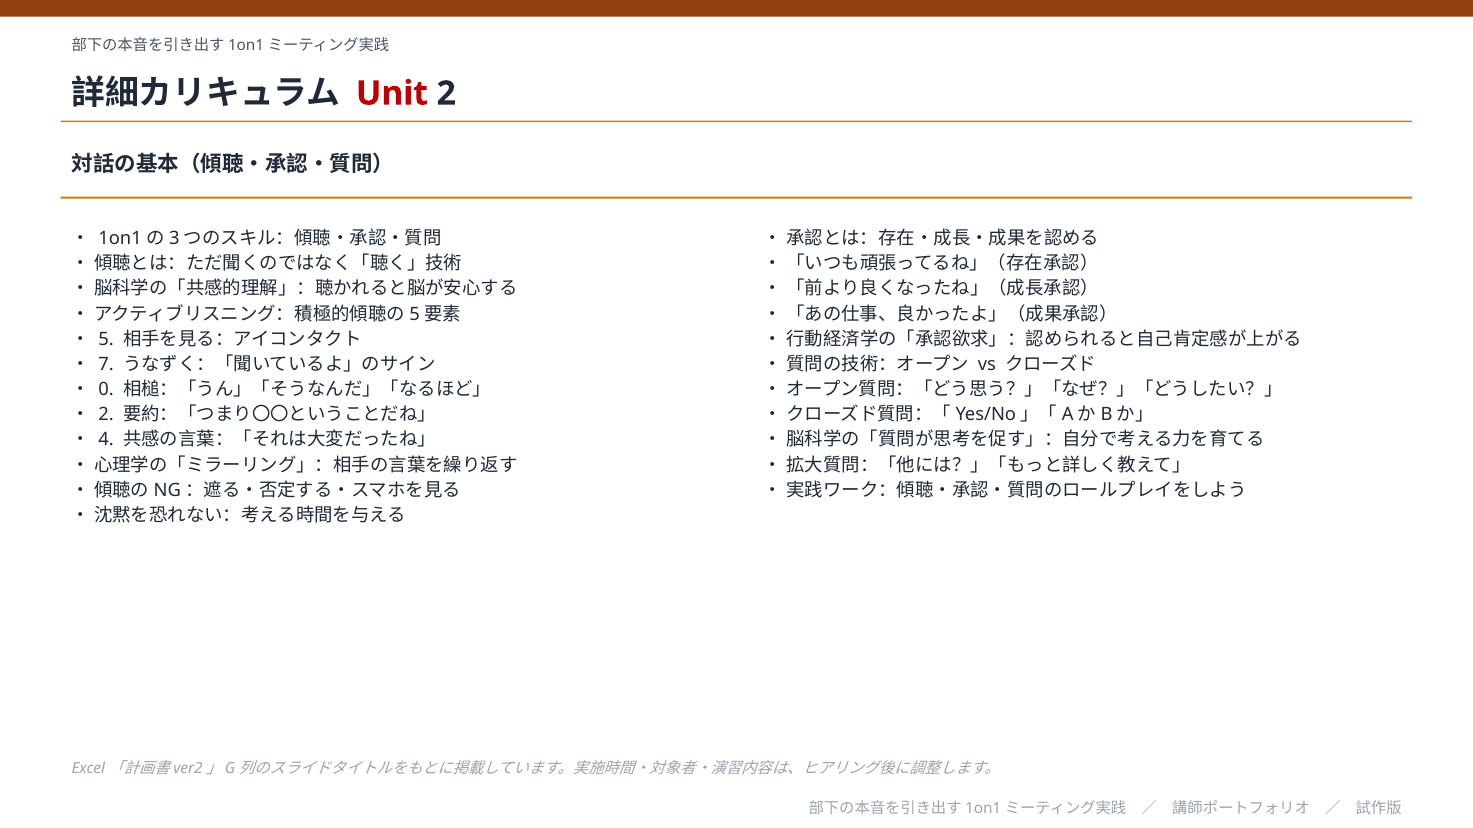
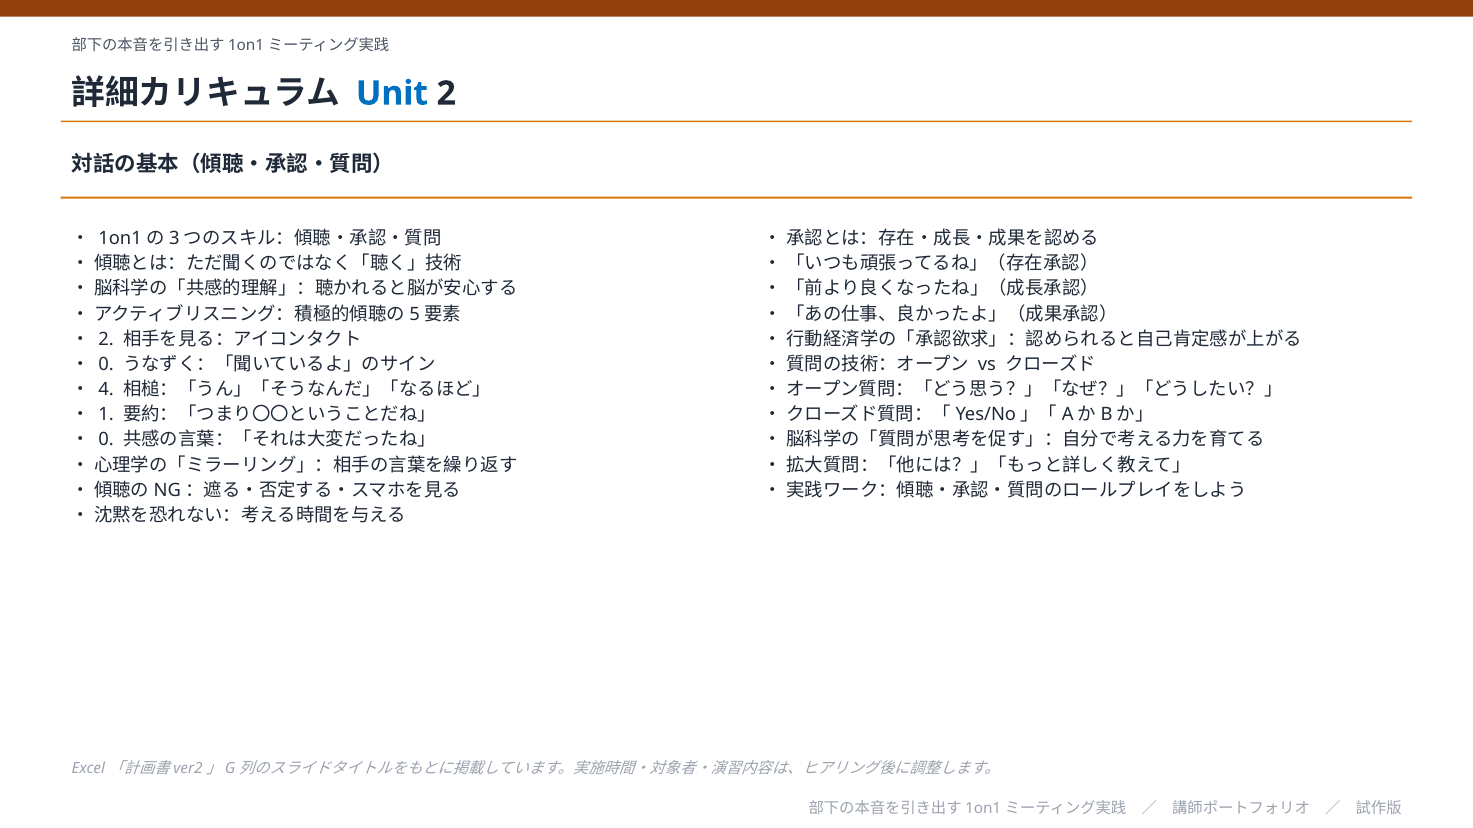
Unit colour: red -> blue (392, 94)
5: 5 -> 2 (106, 339)
7: 7 -> 0 (106, 365)
0: 0 -> 4 (106, 390)
2: 2 -> 1 (106, 415)
4: 4 -> 0 (106, 440)
